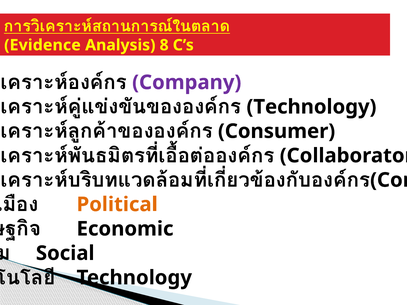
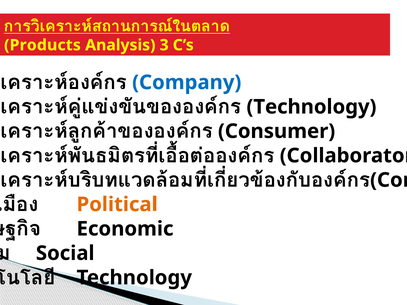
Evidence: Evidence -> Products (42, 45)
8: 8 -> 3 (164, 45)
Company colour: purple -> blue (187, 83)
